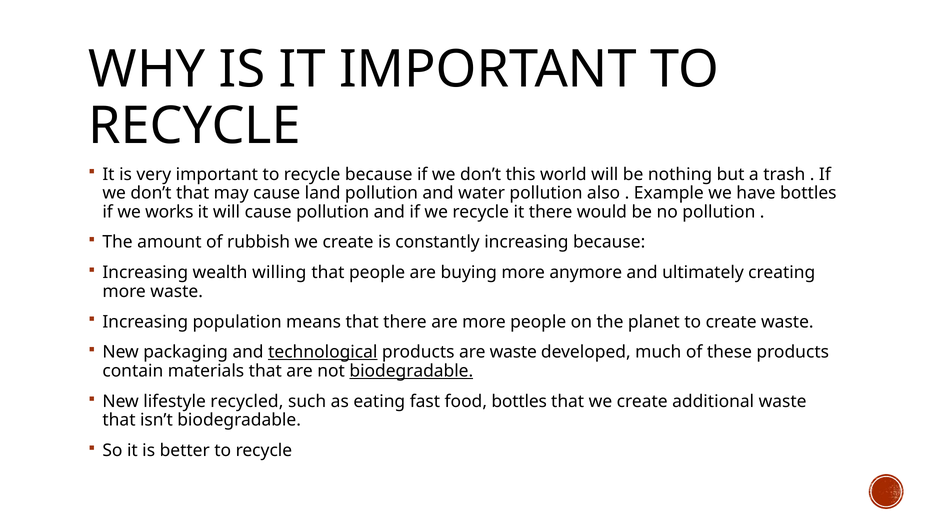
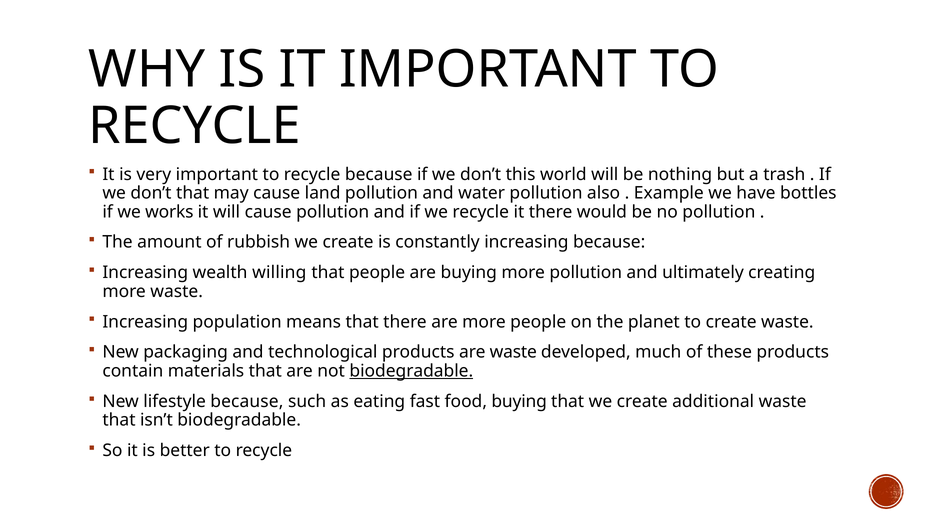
more anymore: anymore -> pollution (586, 273)
technological underline: present -> none (323, 353)
lifestyle recycled: recycled -> because (247, 402)
food bottles: bottles -> buying (519, 402)
